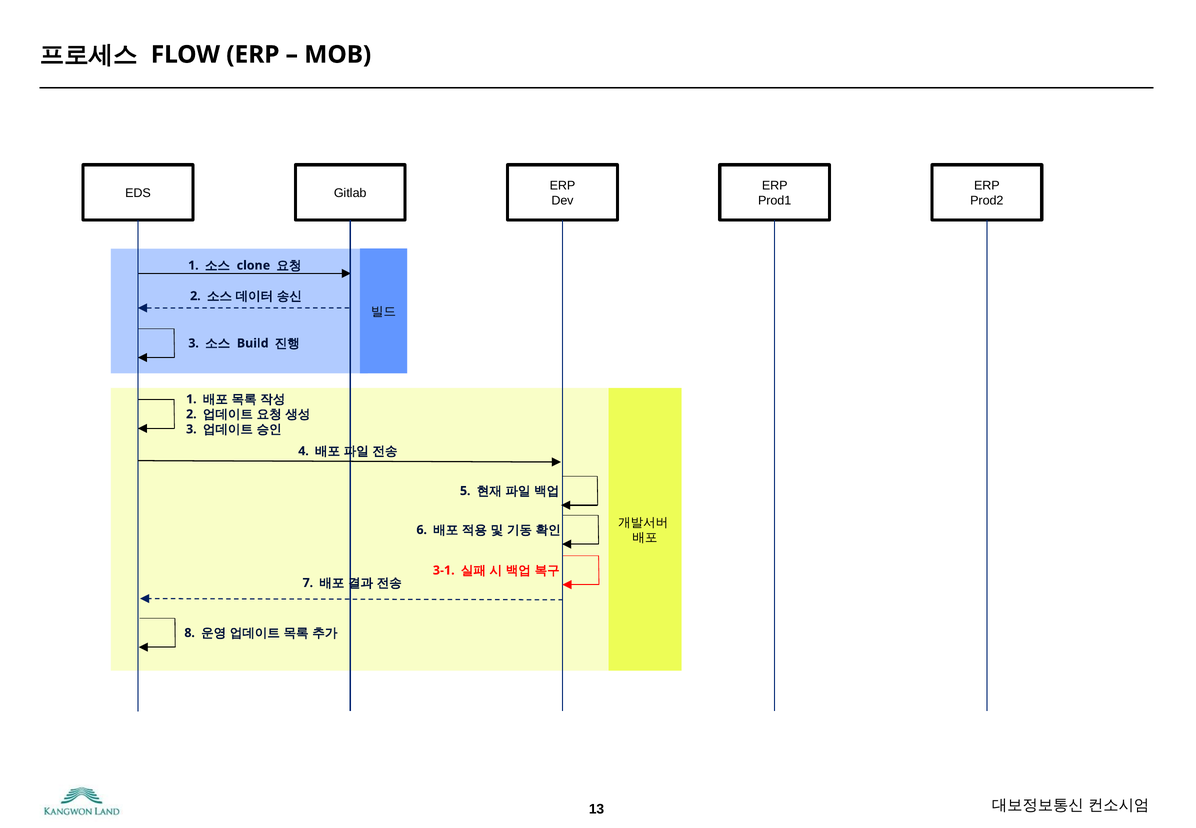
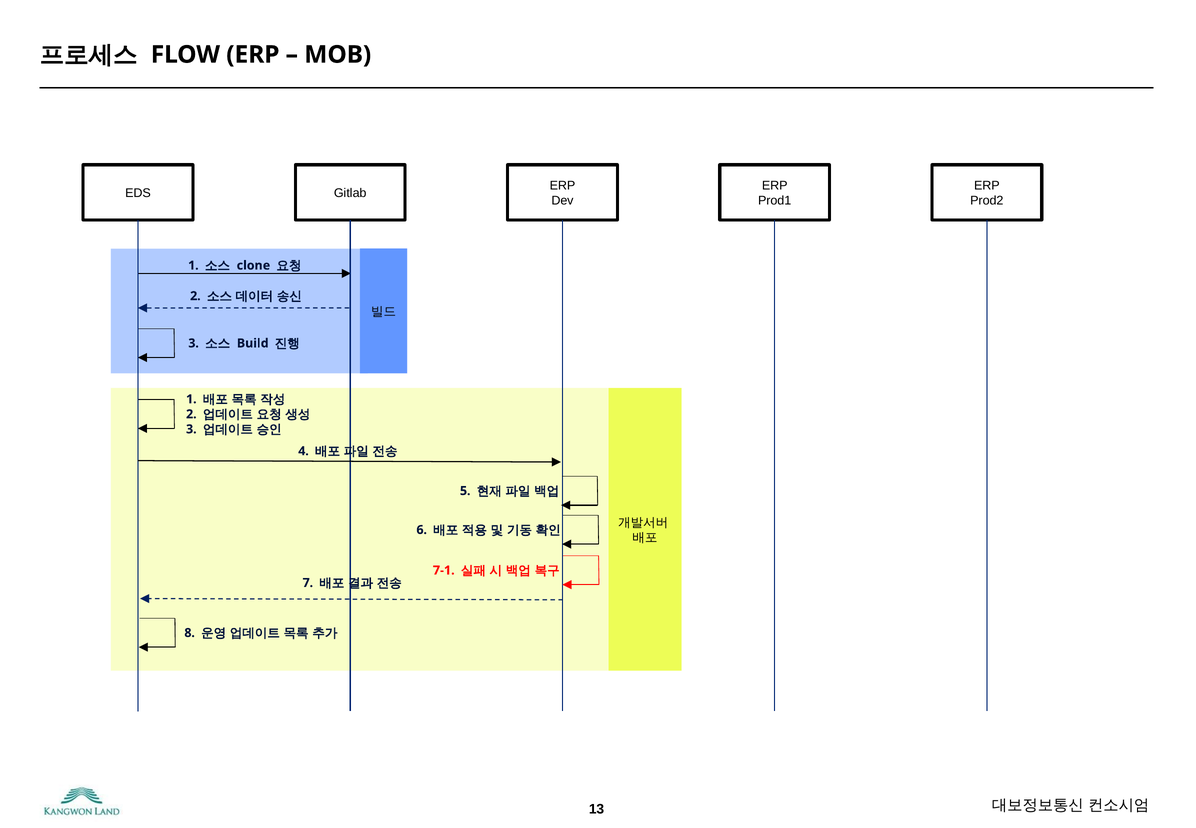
3-1: 3-1 -> 7-1 (444, 570)
